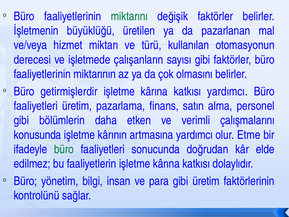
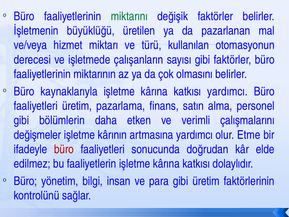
getirmişlerdir: getirmişlerdir -> kaynaklarıyla (69, 91)
konusunda: konusunda -> değişmeler (37, 135)
büro colour: green -> red (64, 149)
